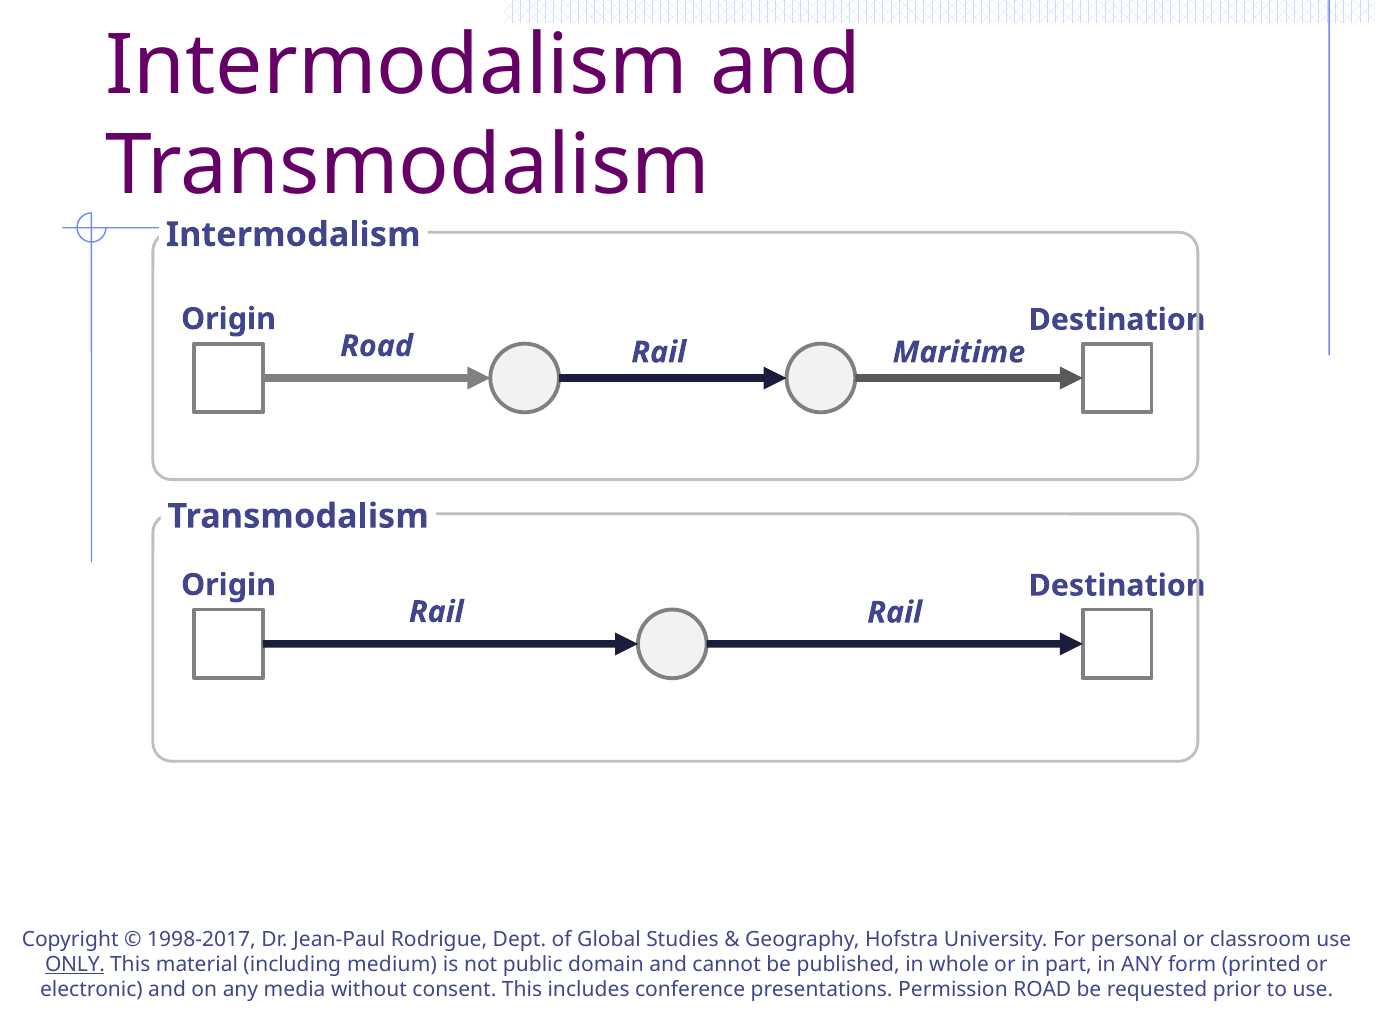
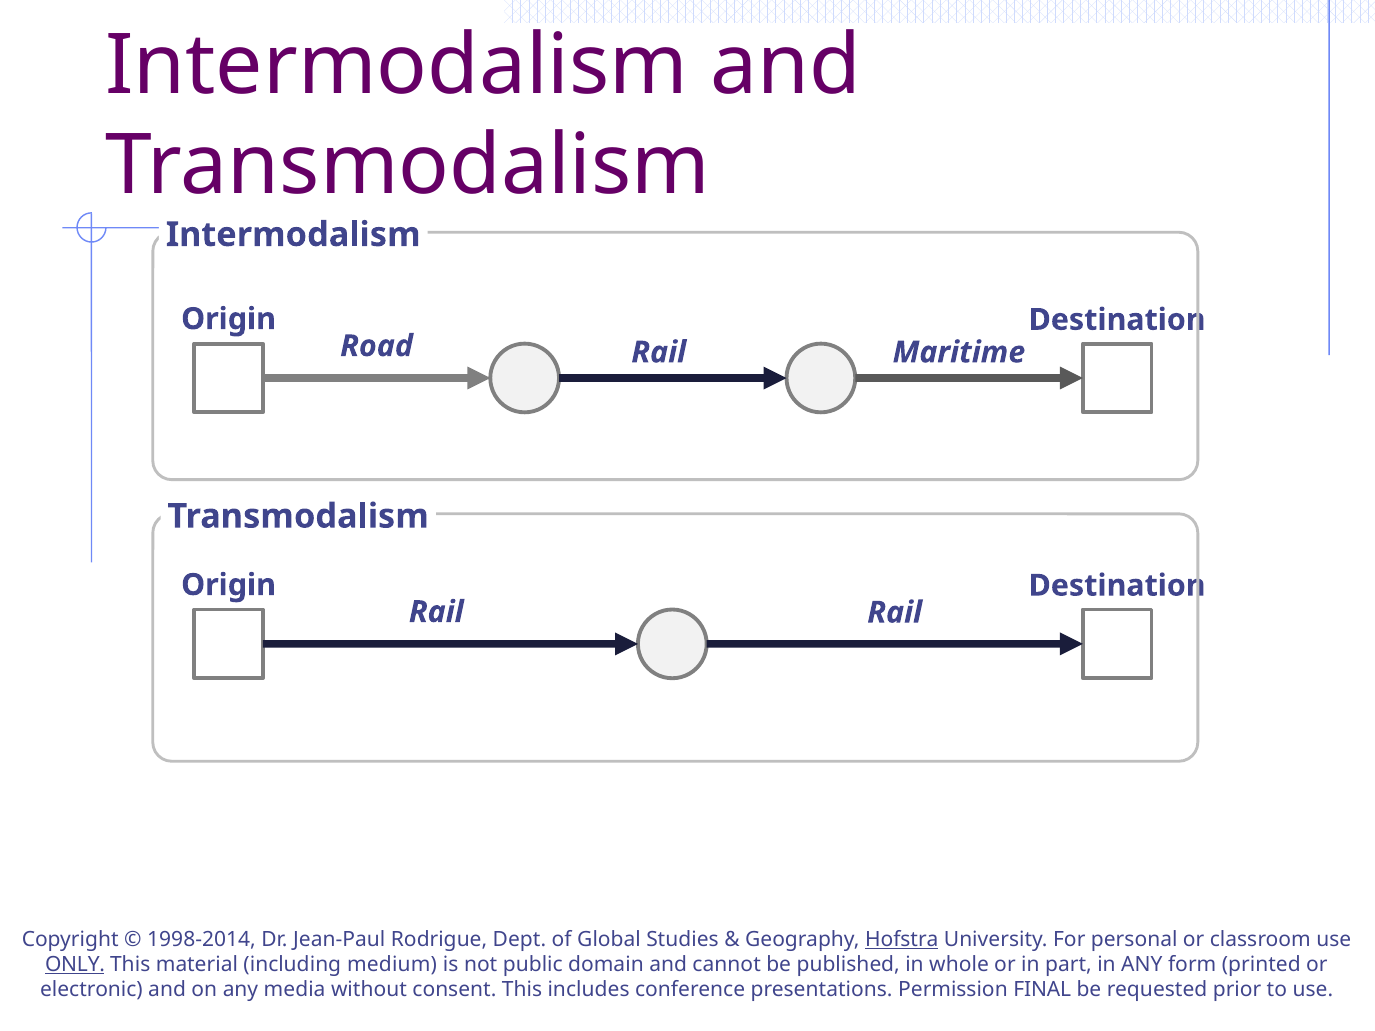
1998-2017: 1998-2017 -> 1998-2014 (201, 940)
Hofstra underline: none -> present (902, 940)
Permission ROAD: ROAD -> FINAL (1042, 990)
